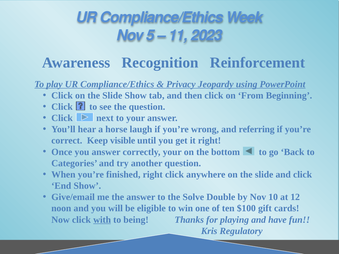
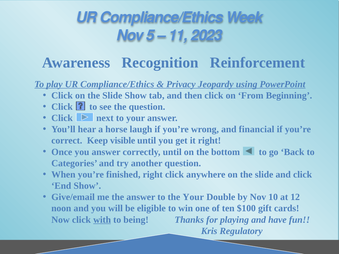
referring: referring -> financial (257, 129)
correctly your: your -> until (172, 152)
the Solve: Solve -> Your (193, 197)
